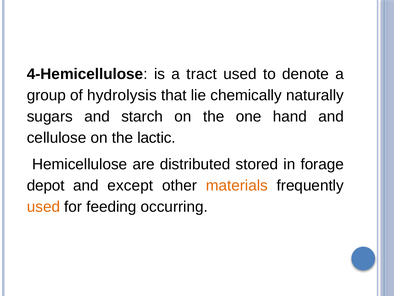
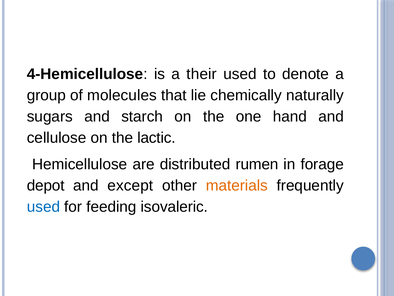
tract: tract -> their (202, 74)
hydrolysis: hydrolysis -> molecules (122, 95)
stored: stored -> rumen (257, 164)
used colour: orange -> blue (43, 206)
occurring: occurring -> isovaleric (174, 206)
